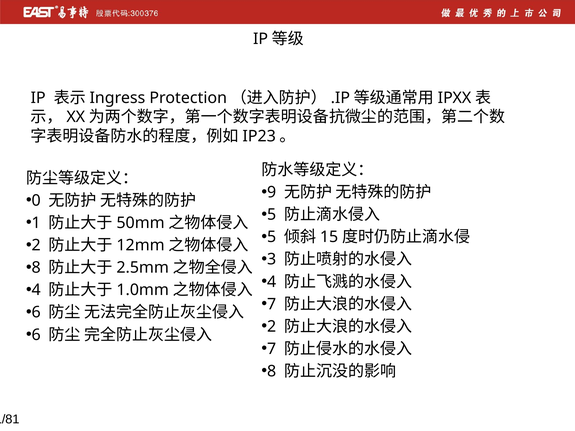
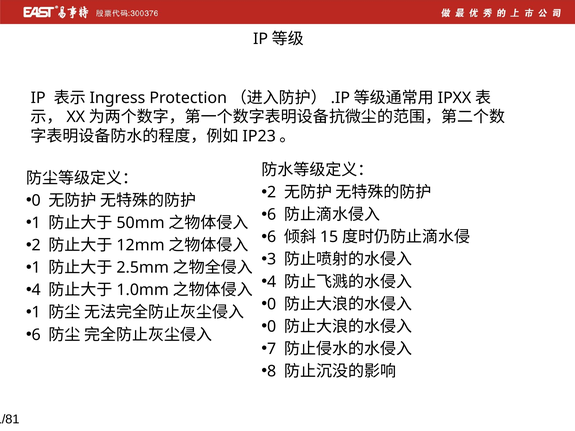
9: 9 -> 2 (272, 192)
5: 5 -> 6 (272, 215)
5: 5 -> 6 (272, 237)
8: 8 -> 1 (36, 268)
7: 7 -> 0 (272, 304)
6: 6 -> 1 (36, 313)
2: 2 -> 0 (272, 327)
